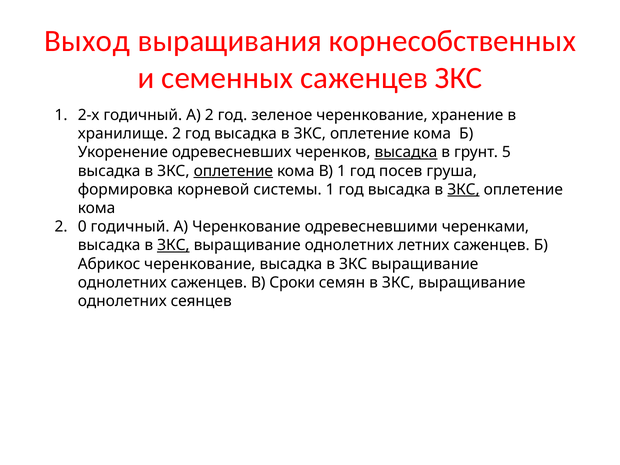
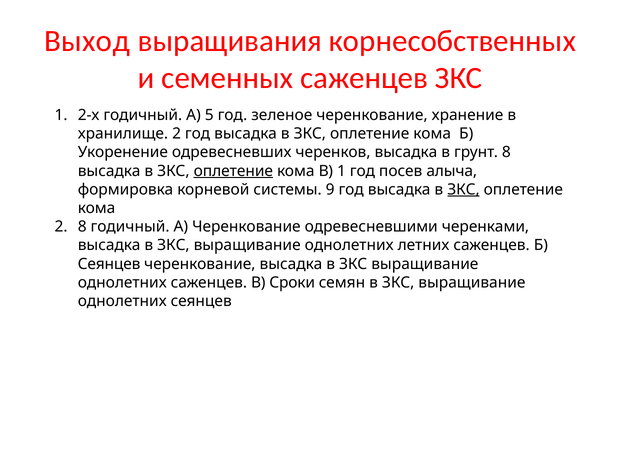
А 2: 2 -> 5 (209, 115)
высадка underline: present -> none (406, 152)
грунт 5: 5 -> 8 (506, 152)
груша: груша -> алыча (452, 171)
системы 1: 1 -> 9 (330, 190)
2 0: 0 -> 8 (82, 227)
ЗКС underline: present -> none (173, 245)
Абрикос: Абрикос -> Сеянцев (109, 264)
